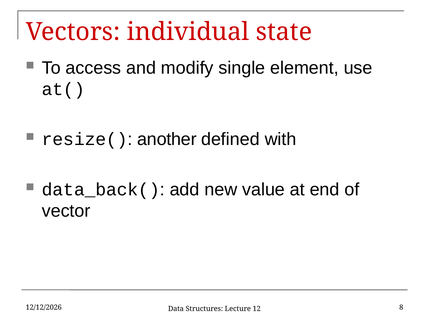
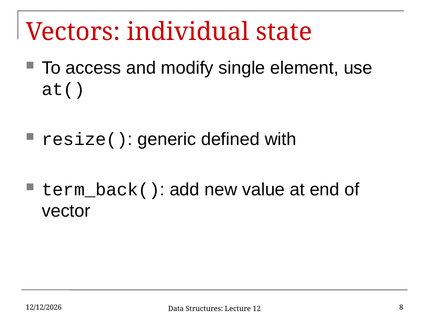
another: another -> generic (167, 139)
data_back(: data_back( -> term_back( (101, 189)
